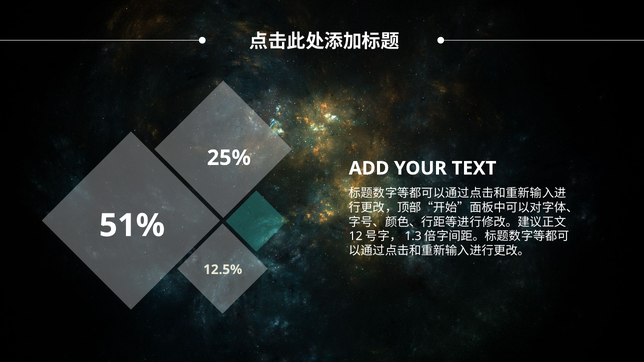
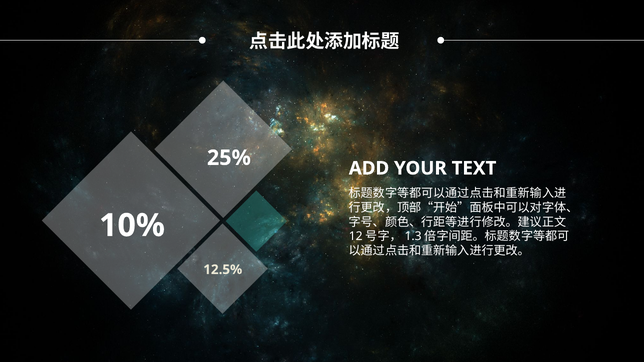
51%: 51% -> 10% (132, 226)
